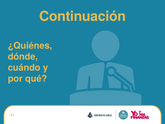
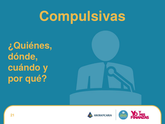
Continuación: Continuación -> Compulsivas (82, 16)
